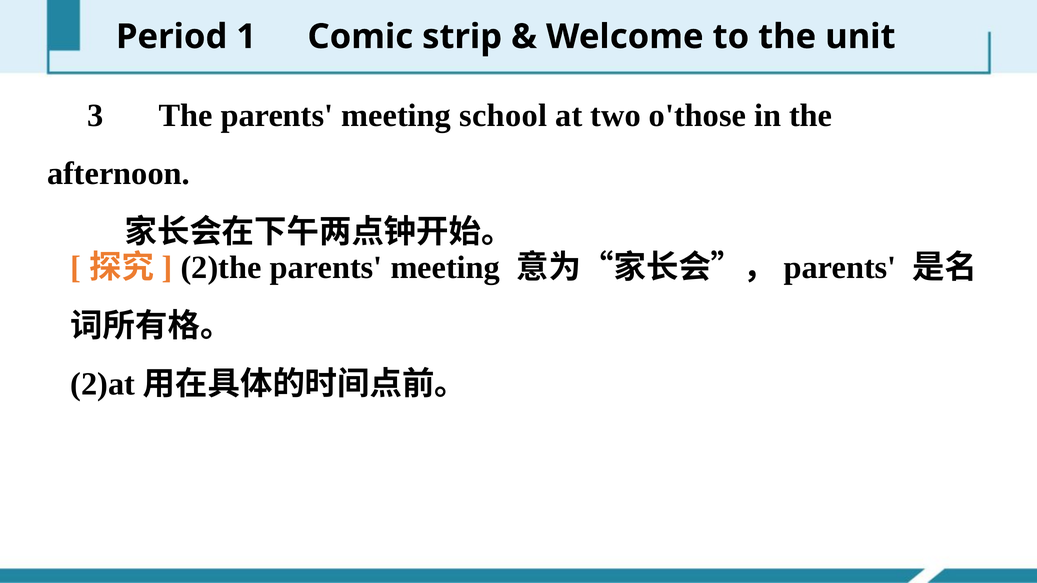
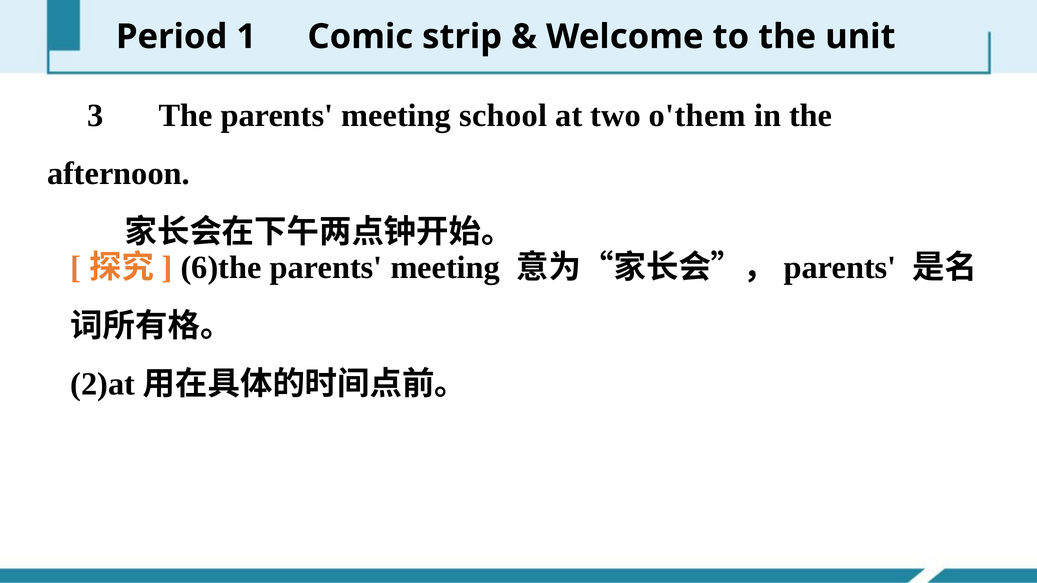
o'those: o'those -> o'them (697, 115)
2)the: 2)the -> 6)the (221, 268)
